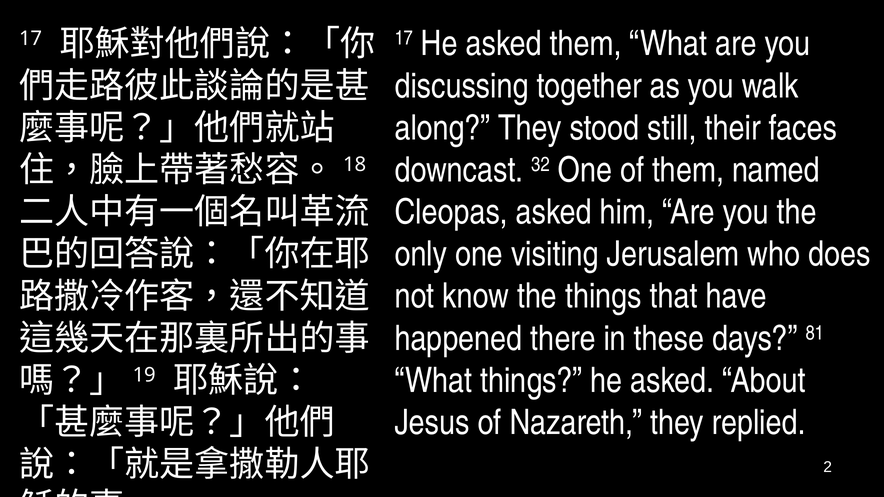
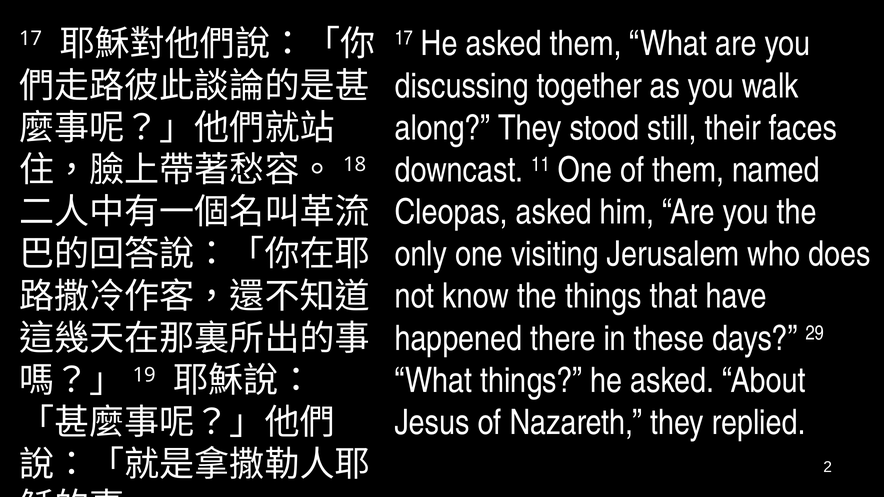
32: 32 -> 11 (541, 165)
81: 81 -> 29 (815, 333)
